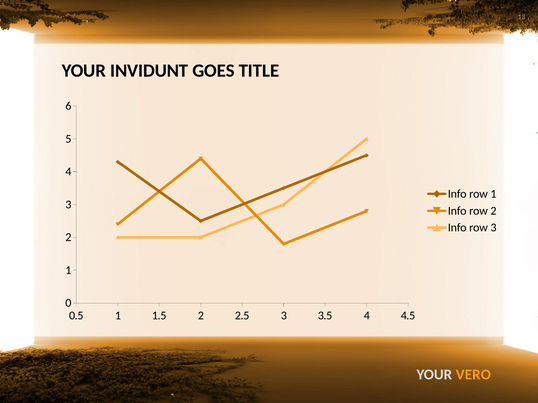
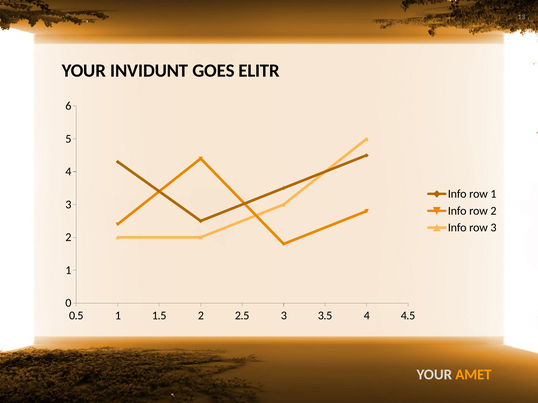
TITLE: TITLE -> ELITR (259, 71)
VERO: VERO -> AMET (473, 375)
